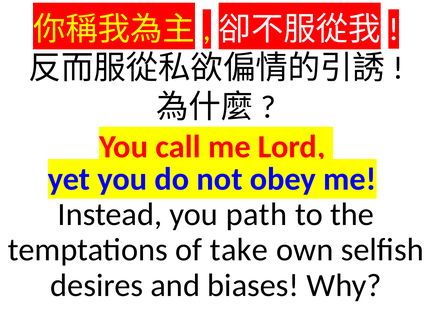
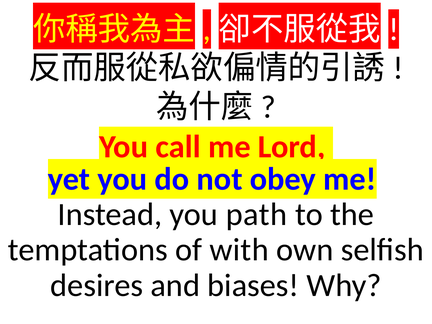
take: take -> with (239, 250)
